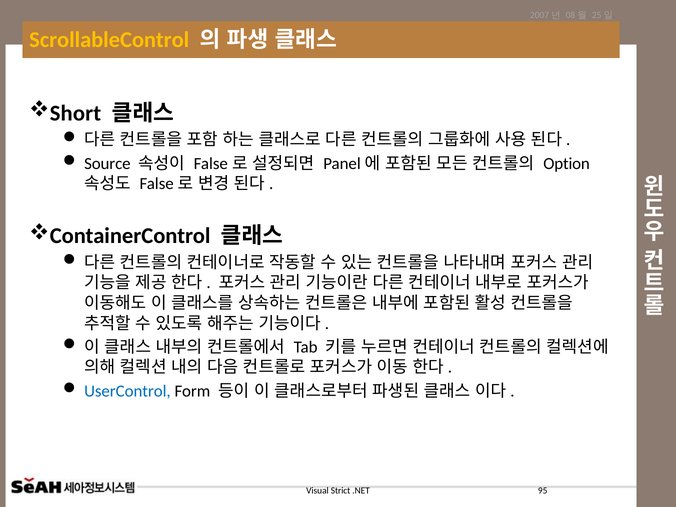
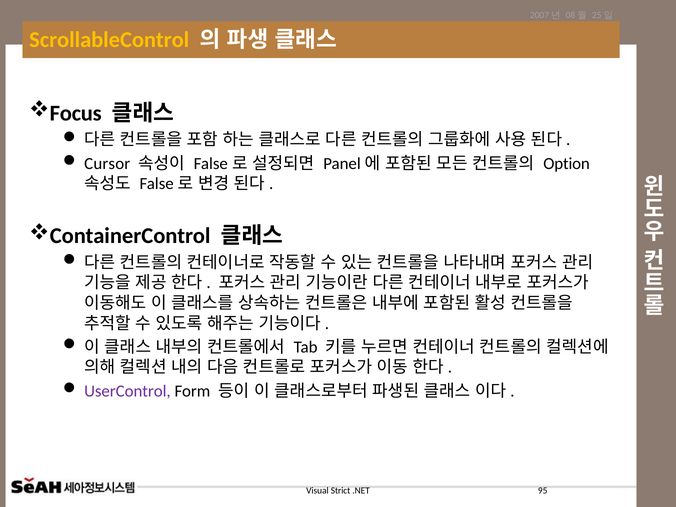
Short: Short -> Focus (76, 113)
Source: Source -> Cursor (107, 163)
UserControl colour: blue -> purple (127, 391)
